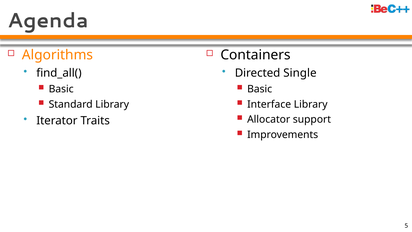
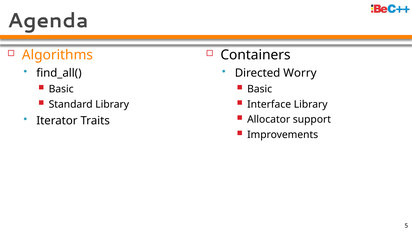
Single: Single -> Worry (300, 73)
